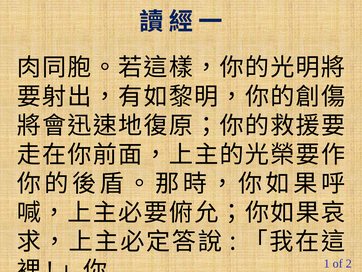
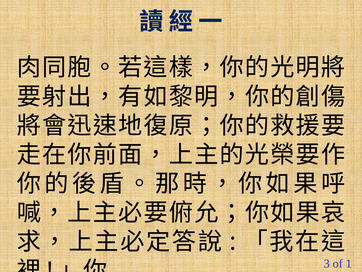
1: 1 -> 3 (327, 263)
2: 2 -> 1 (349, 263)
